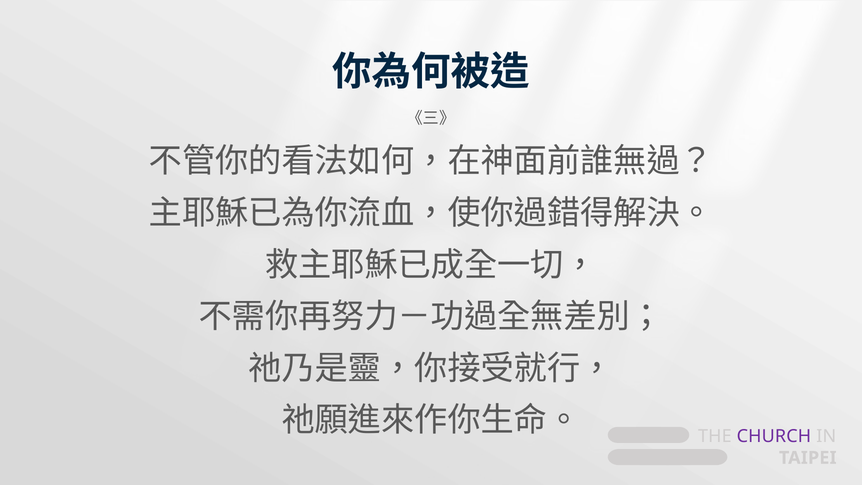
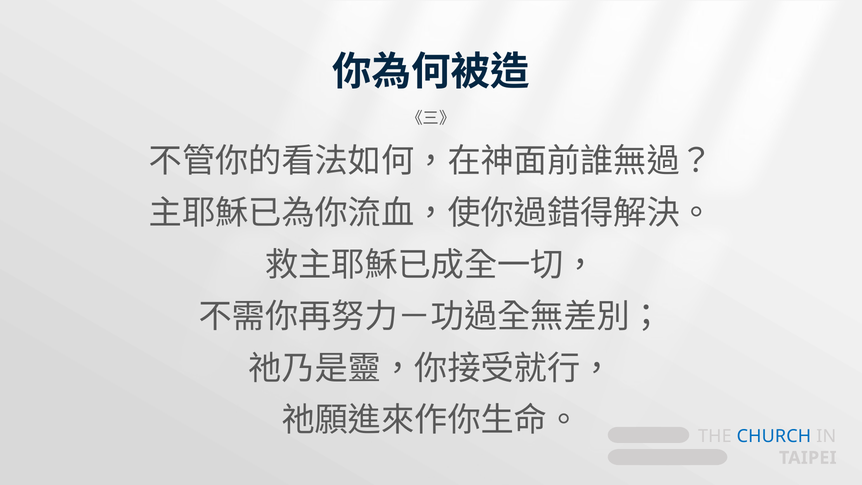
CHURCH colour: purple -> blue (774, 436)
